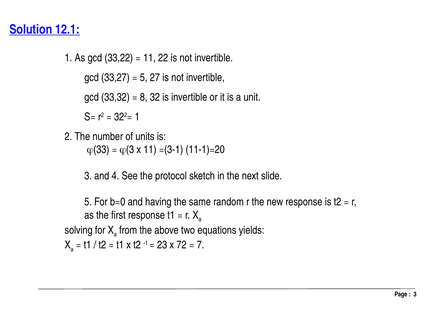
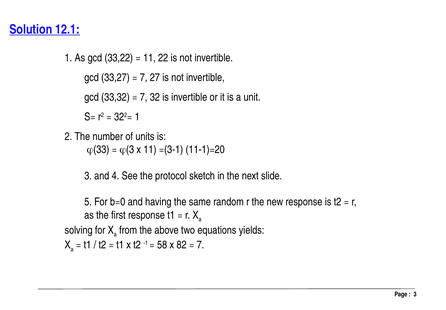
5: 5 -> 7 (144, 77)
8: 8 -> 7 (144, 97)
23: 23 -> 58 (162, 245)
72: 72 -> 82 (182, 245)
